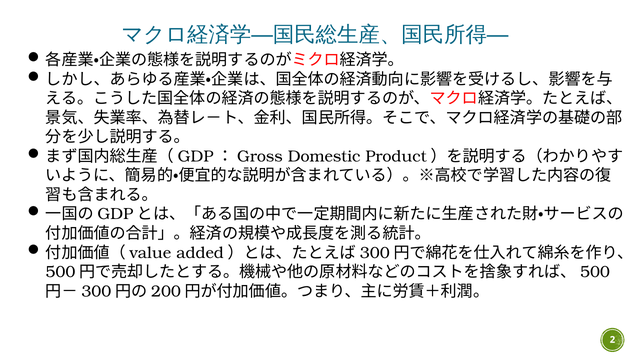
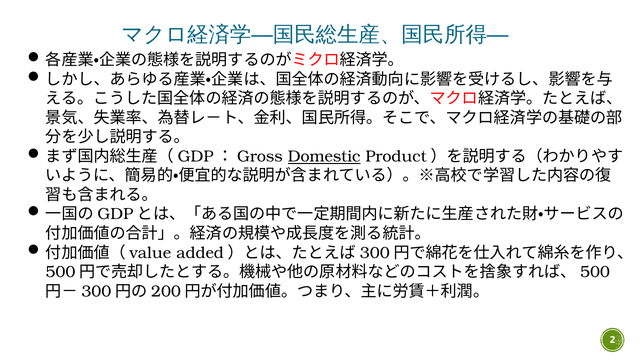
Domestic underline: none -> present (324, 156)
